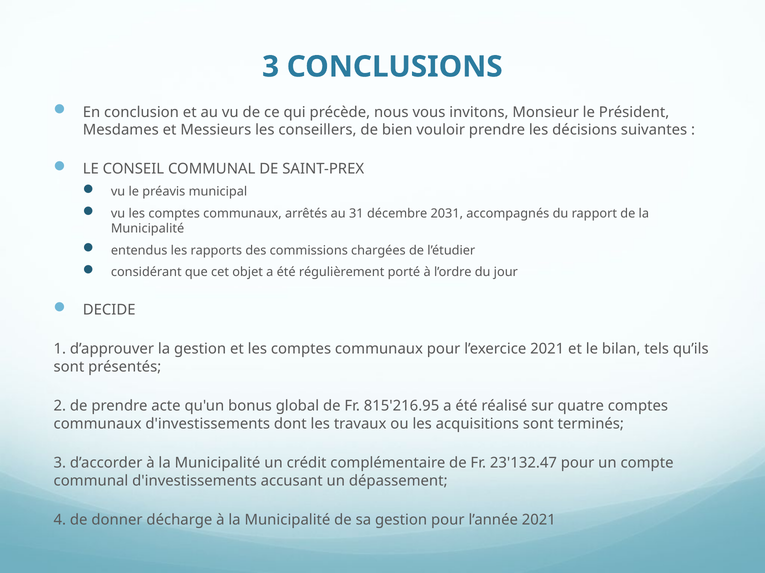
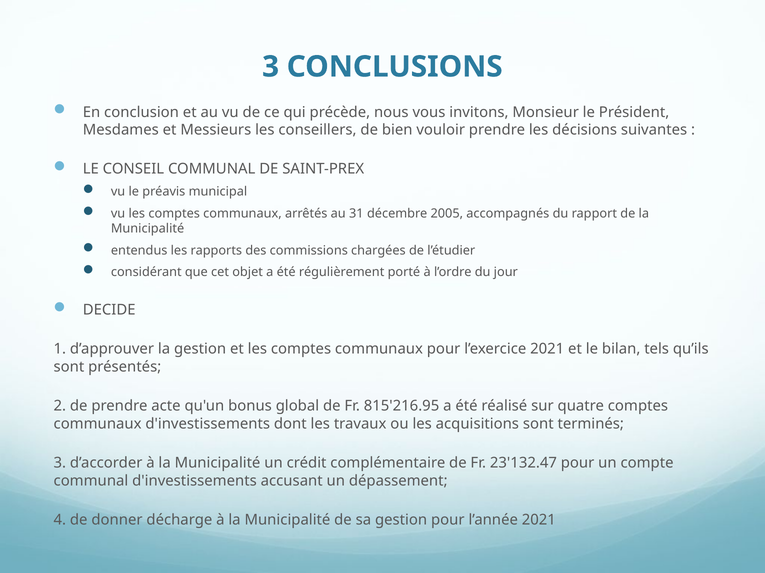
2031: 2031 -> 2005 (447, 214)
